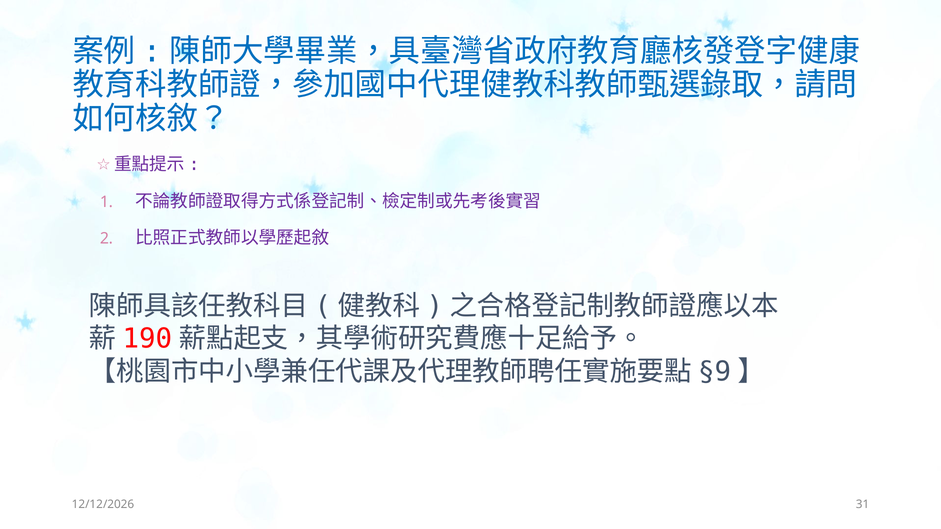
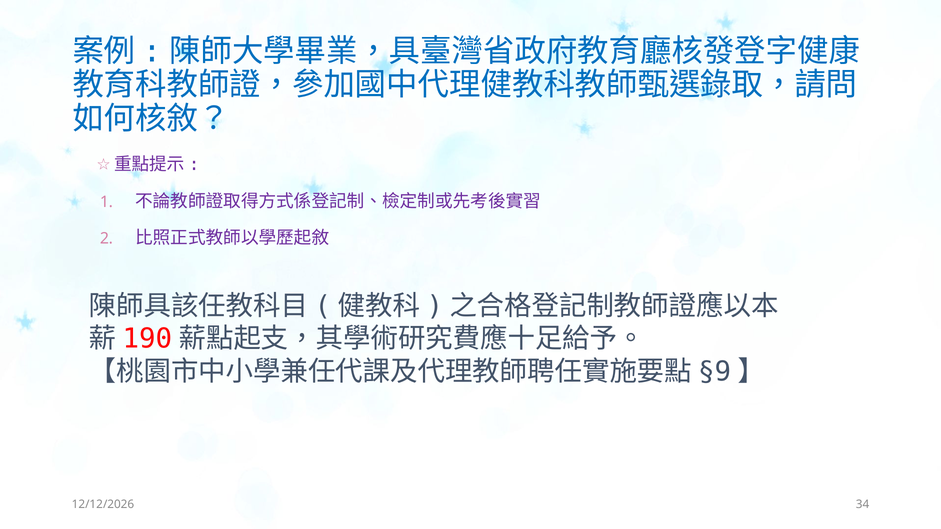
31: 31 -> 34 (863, 505)
